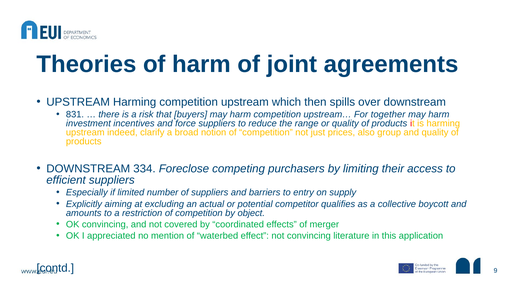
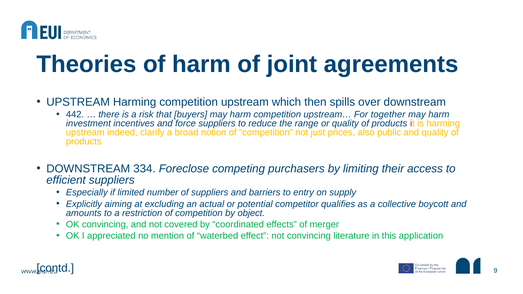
831: 831 -> 442 (75, 115)
group: group -> public (389, 133)
